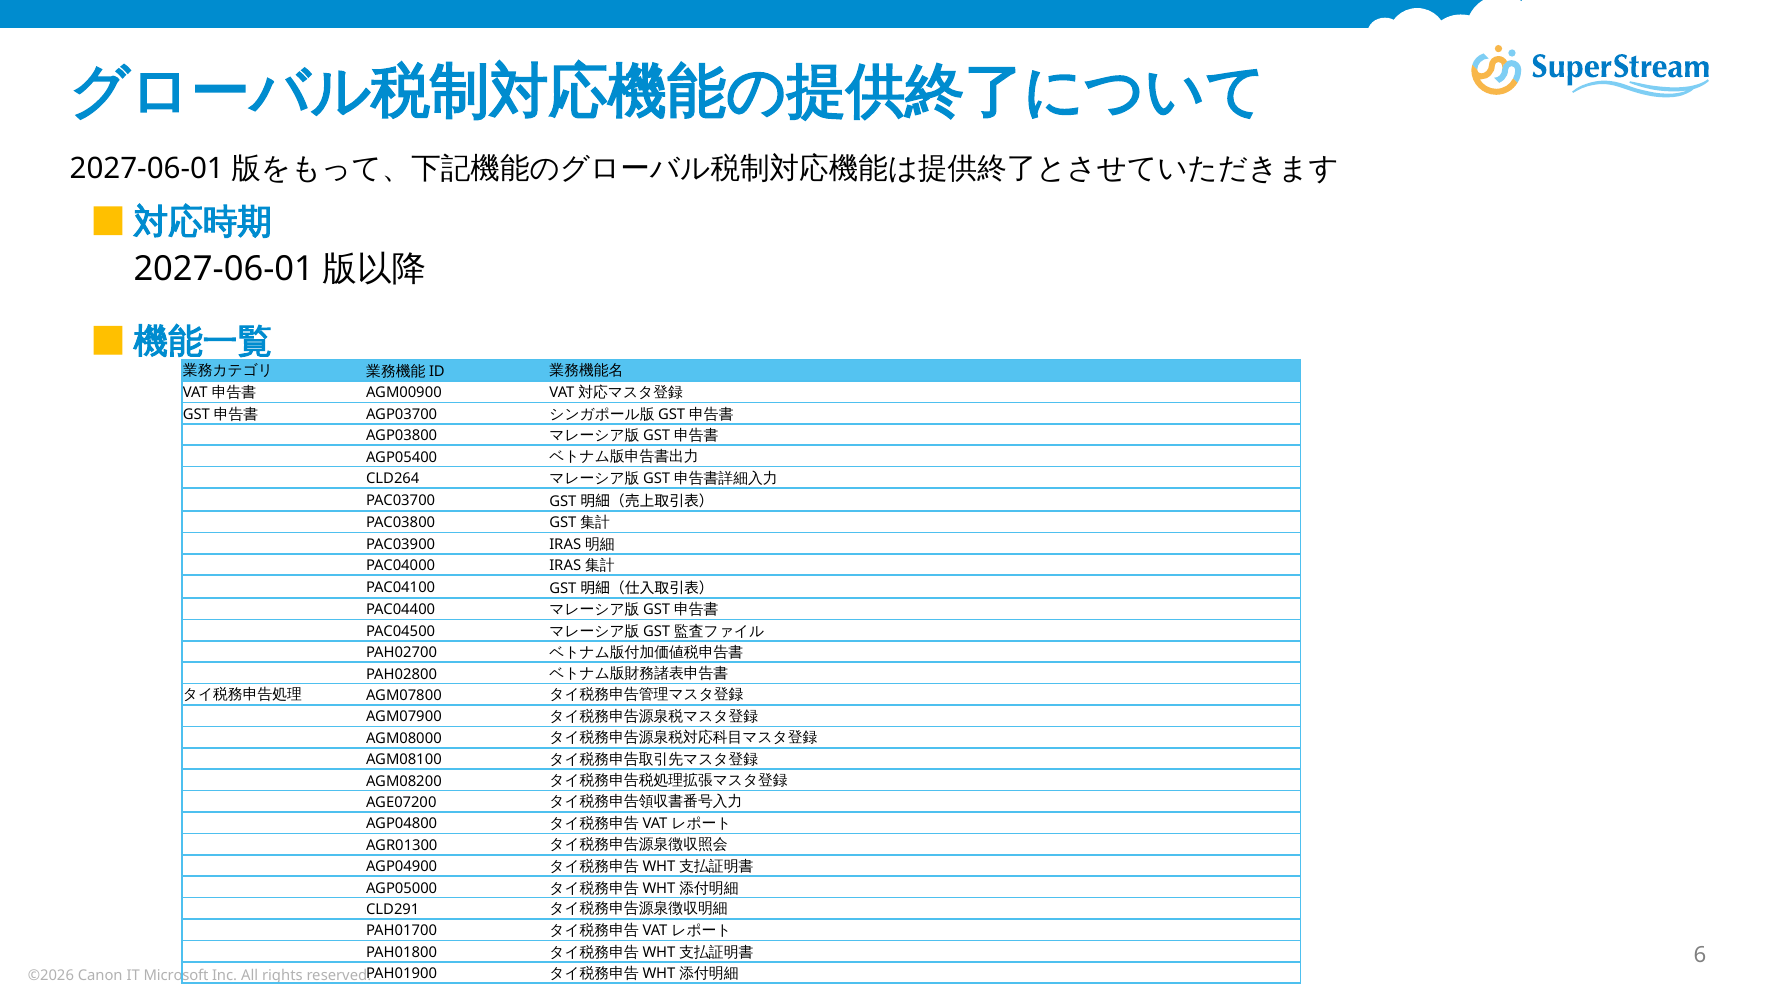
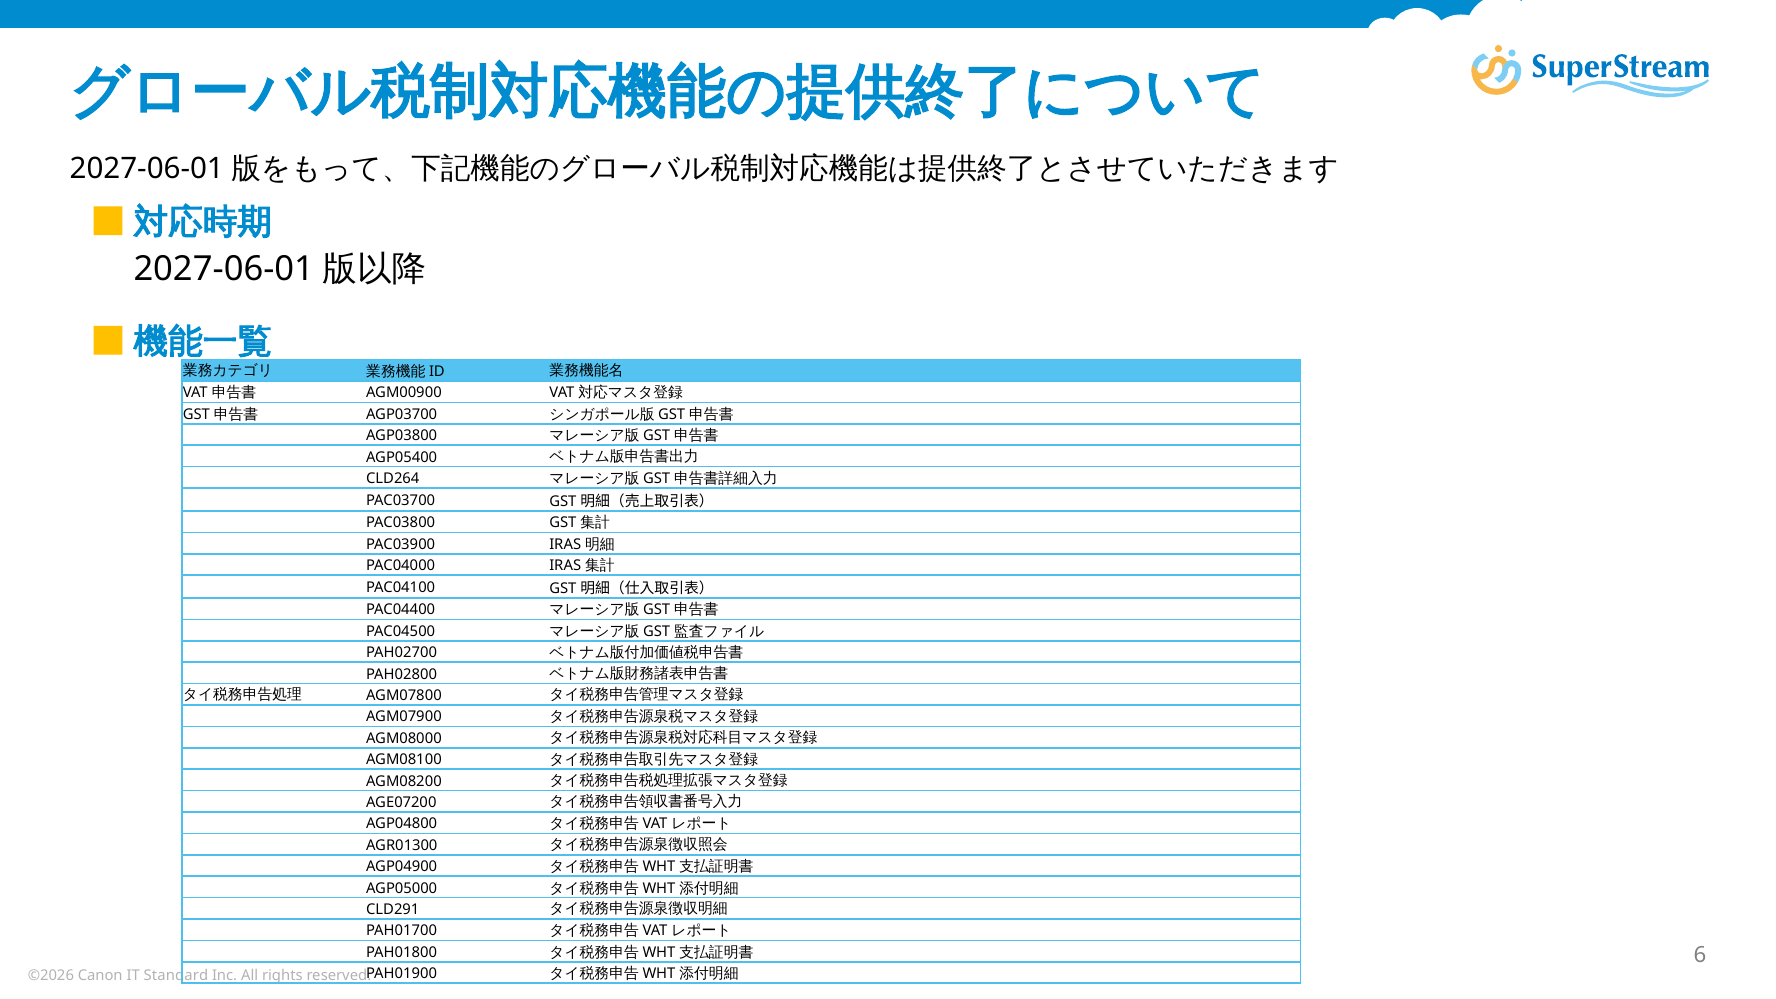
Microsoft: Microsoft -> Standard (176, 975)
